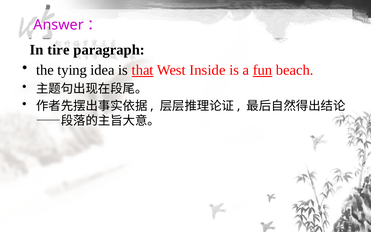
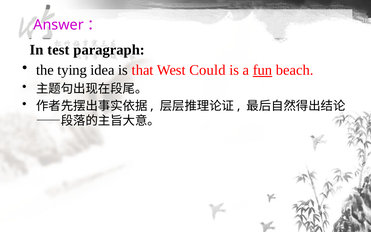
tire: tire -> test (58, 50)
that underline: present -> none (143, 70)
Inside: Inside -> Could (207, 70)
